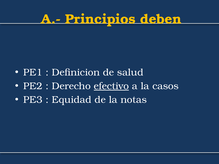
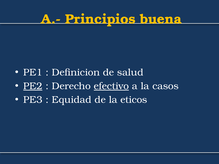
deben: deben -> buena (161, 19)
PE2 underline: none -> present (33, 86)
notas: notas -> eticos (134, 100)
